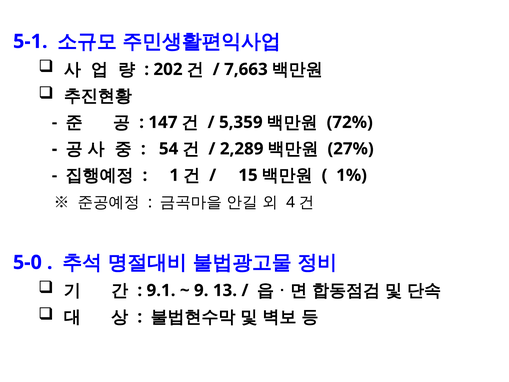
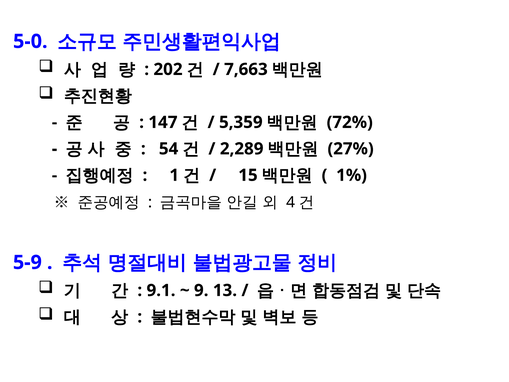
5-1: 5-1 -> 5-0 (30, 41)
5-0: 5-0 -> 5-9 (27, 262)
